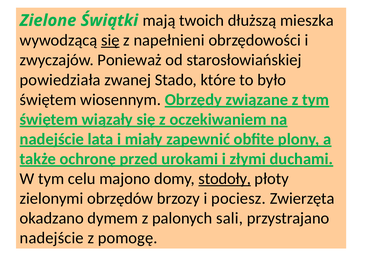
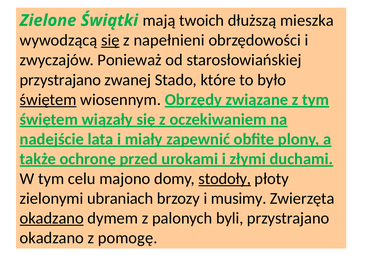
powiedziała: powiedziała -> przystrajano (60, 80)
świętem underline: none -> present (48, 100)
obrzędów: obrzędów -> ubraniach (120, 199)
pociesz: pociesz -> musimy (239, 199)
okadzano underline: none -> present (52, 218)
sali: sali -> byli (230, 218)
nadejście: nadejście -> okadzano (52, 238)
